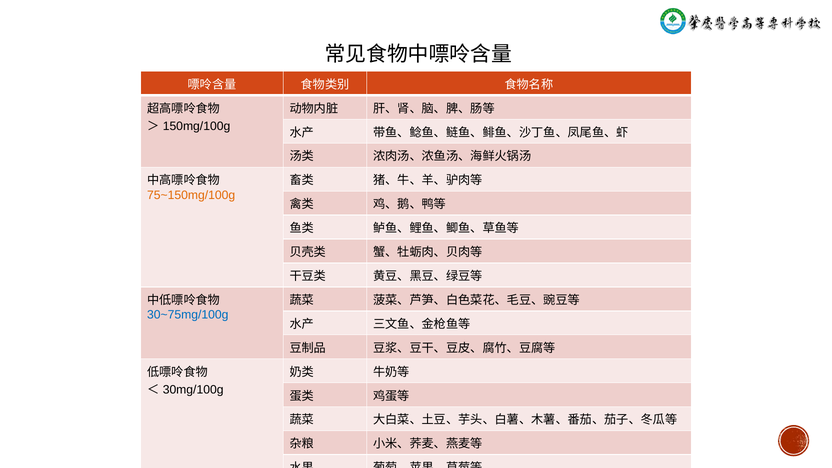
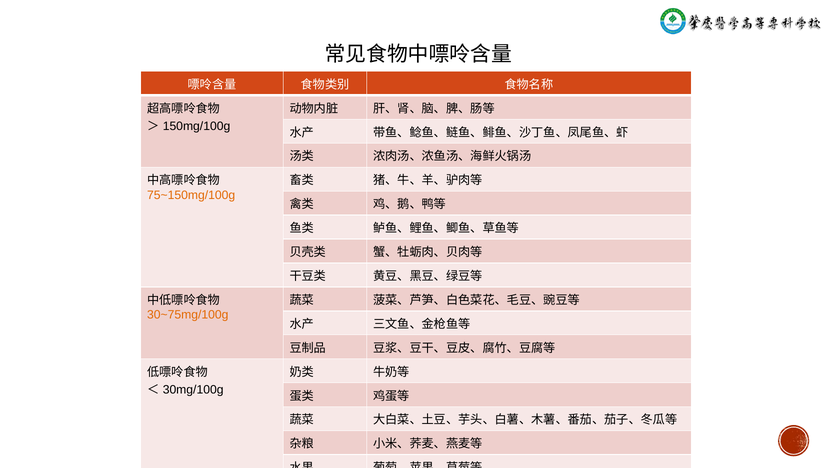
30~75mg/100g colour: blue -> orange (188, 315)
